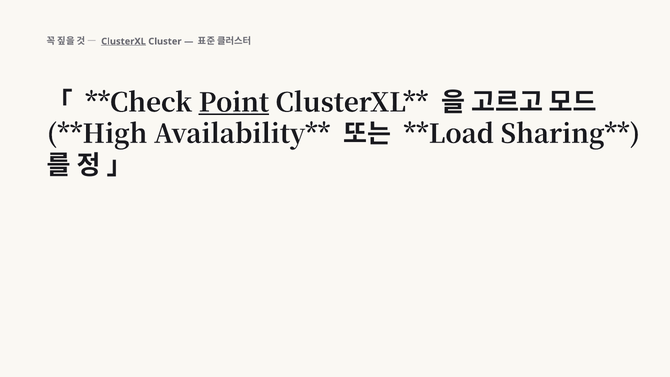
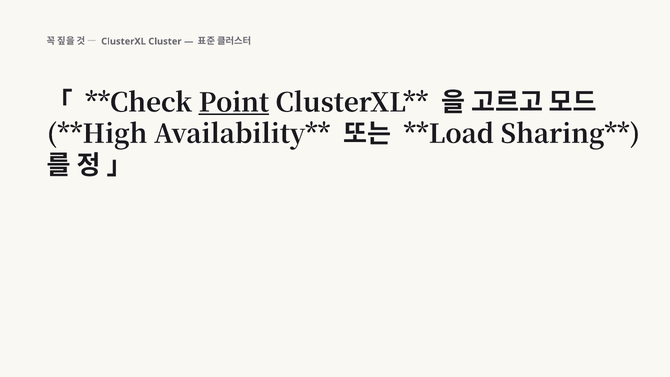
ClusterXL underline: present -> none (124, 41)
